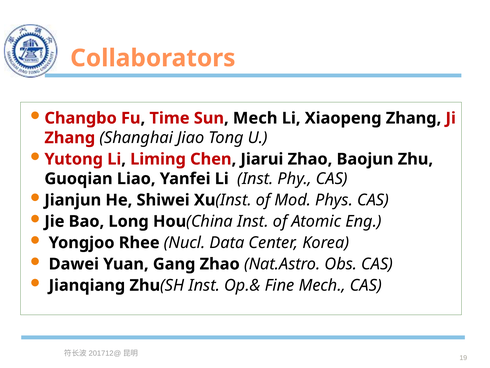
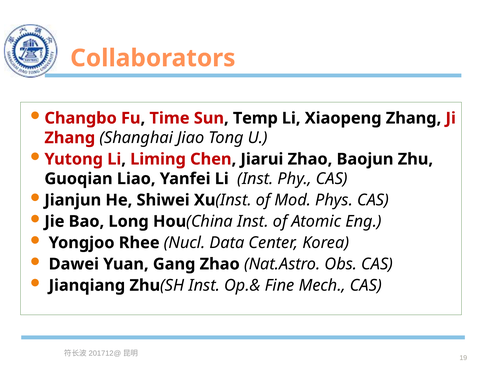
Sun Mech: Mech -> Temp (255, 118)
